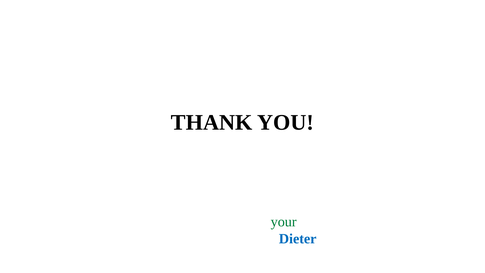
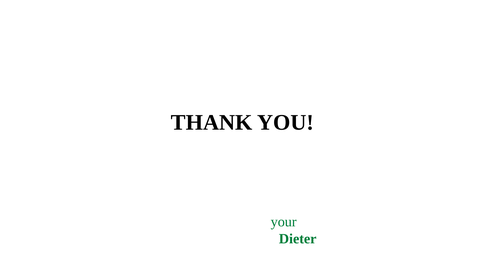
Dieter colour: blue -> green (298, 239)
